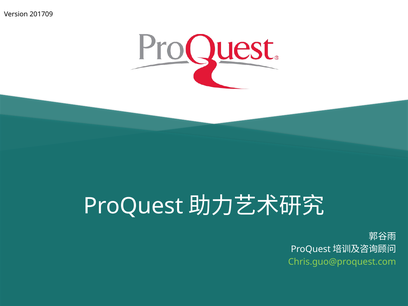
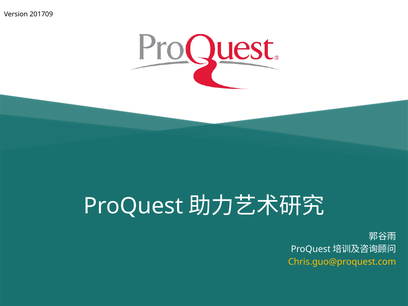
Chris.guo@proquest.com colour: light green -> yellow (342, 262)
